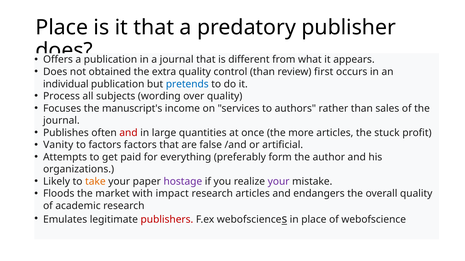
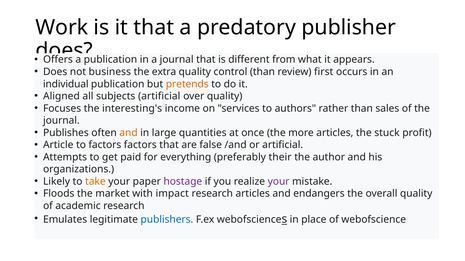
Place: Place -> Work (62, 28)
obtained: obtained -> business (110, 72)
pretends colour: blue -> orange (187, 84)
Process: Process -> Aligned (61, 96)
subjects wording: wording -> artificial (159, 96)
manuscript's: manuscript's -> interesting's (132, 109)
and colour: red -> orange (128, 133)
Vanity: Vanity -> Article (58, 145)
form: form -> their (280, 157)
publishers colour: red -> blue (167, 220)
